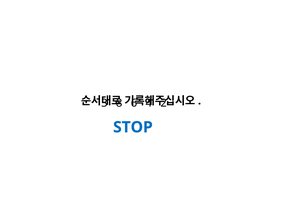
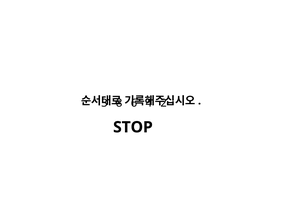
STOP colour: blue -> black (133, 127)
